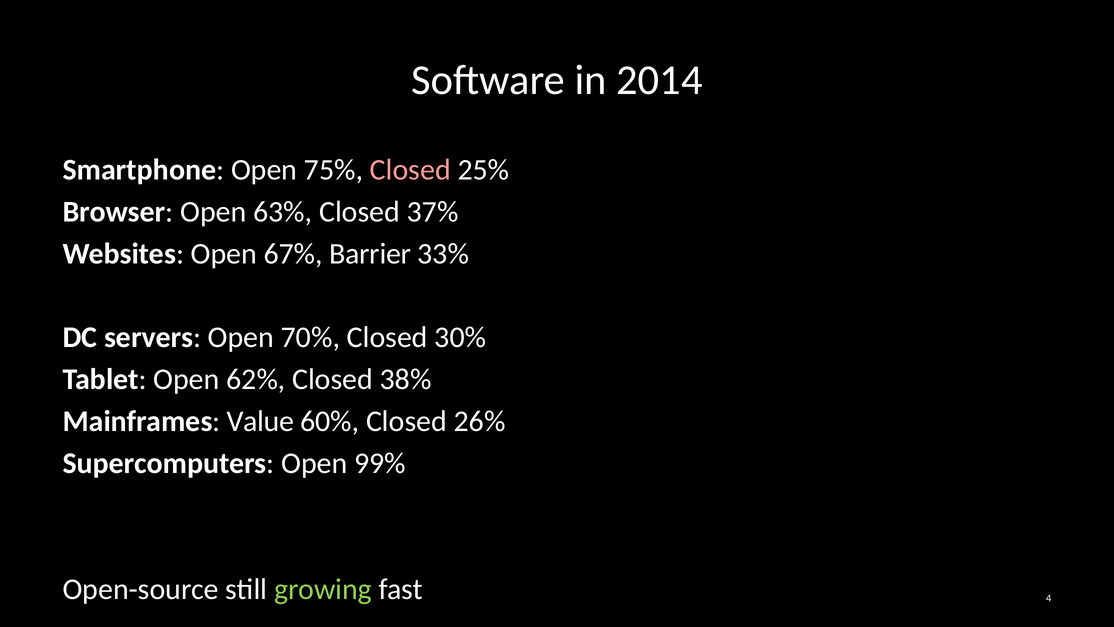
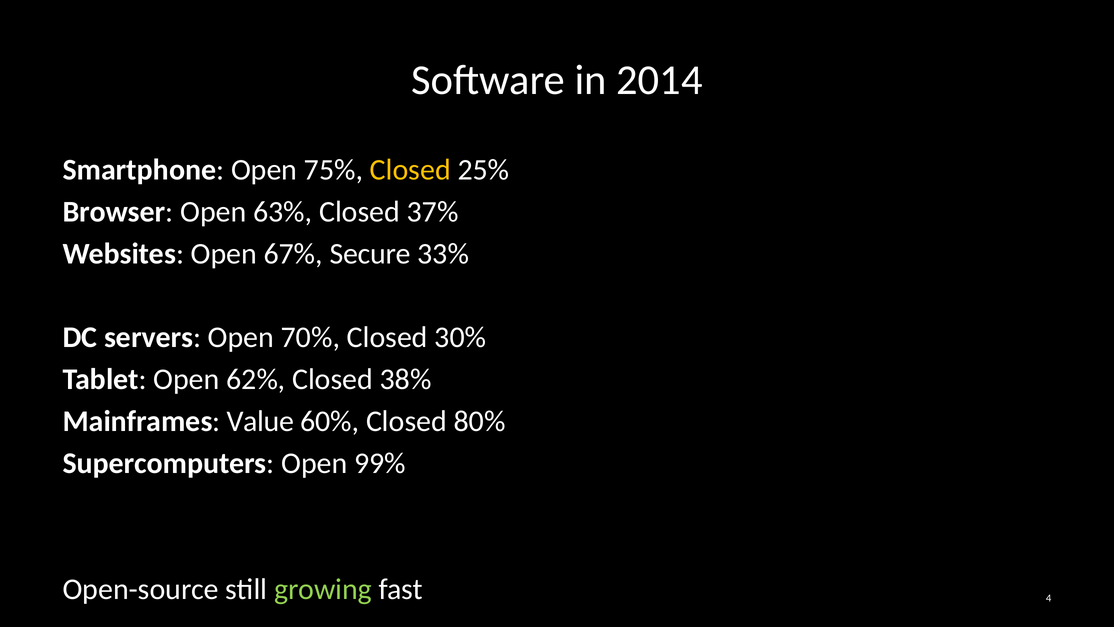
Closed colour: pink -> yellow (410, 170)
Barrier: Barrier -> Secure (370, 254)
26%: 26% -> 80% (480, 421)
